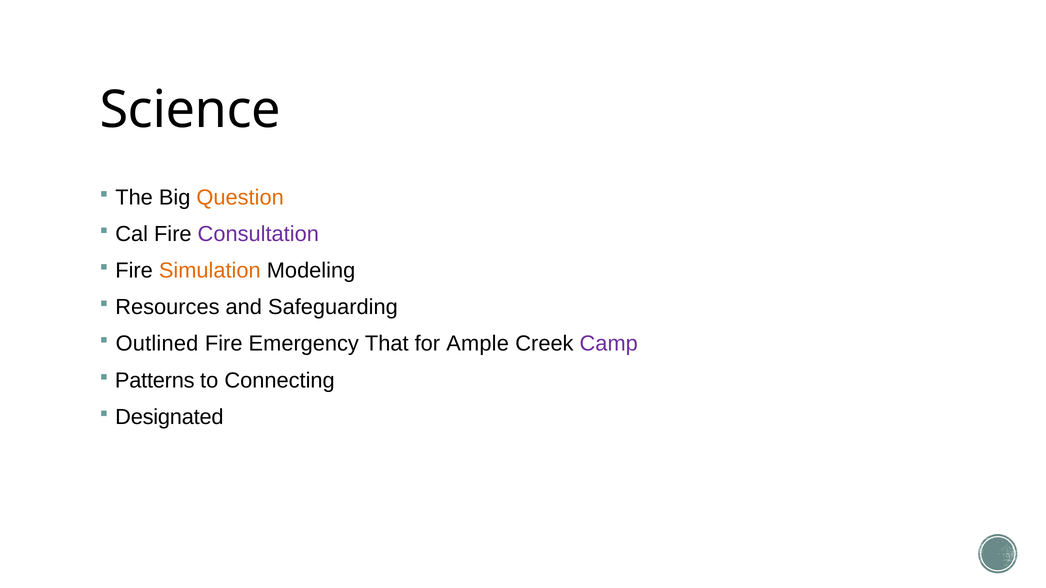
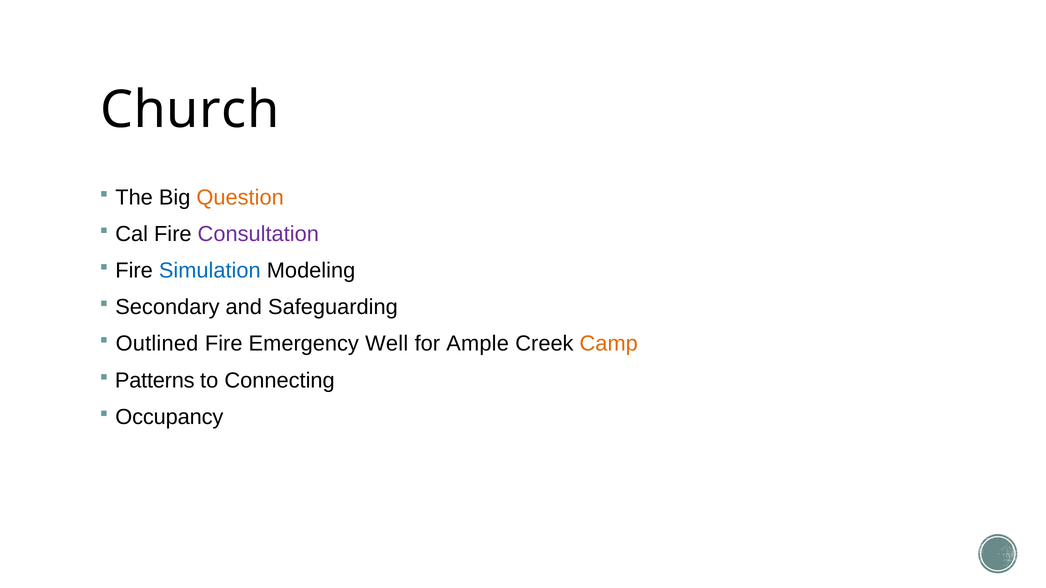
Science: Science -> Church (190, 110)
Simulation colour: orange -> blue (210, 271)
Resources: Resources -> Secondary (167, 307)
That: That -> Well (387, 344)
Camp colour: purple -> orange (609, 344)
Designated: Designated -> Occupancy (169, 417)
